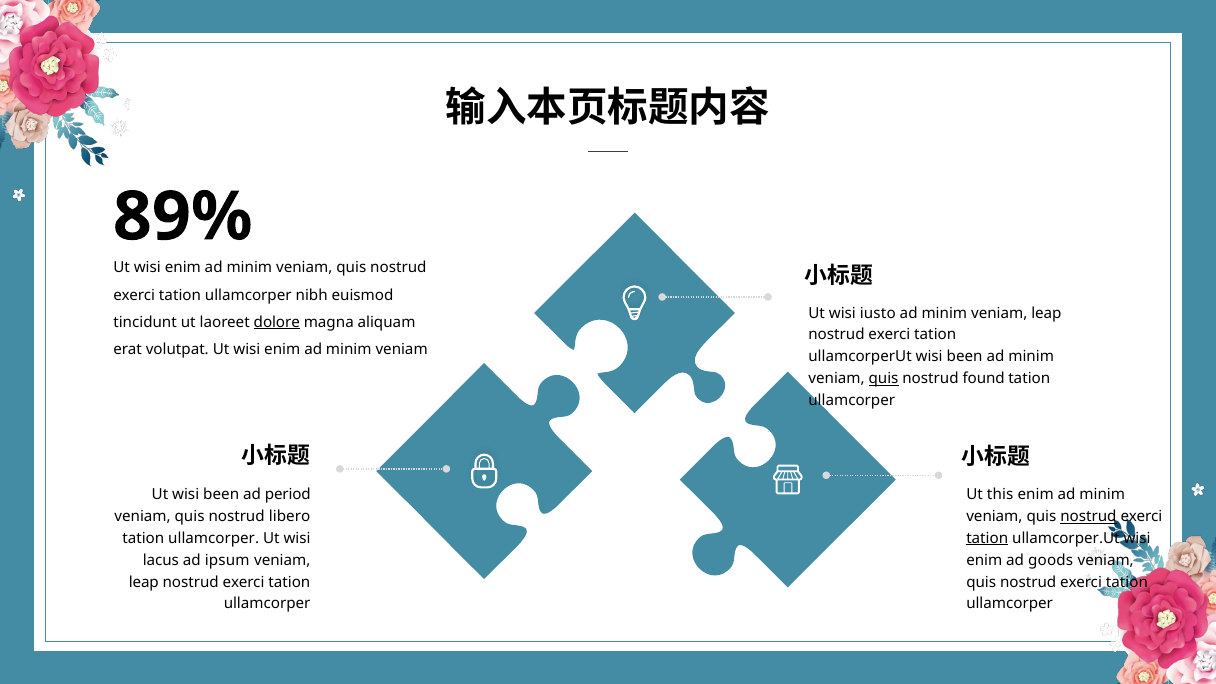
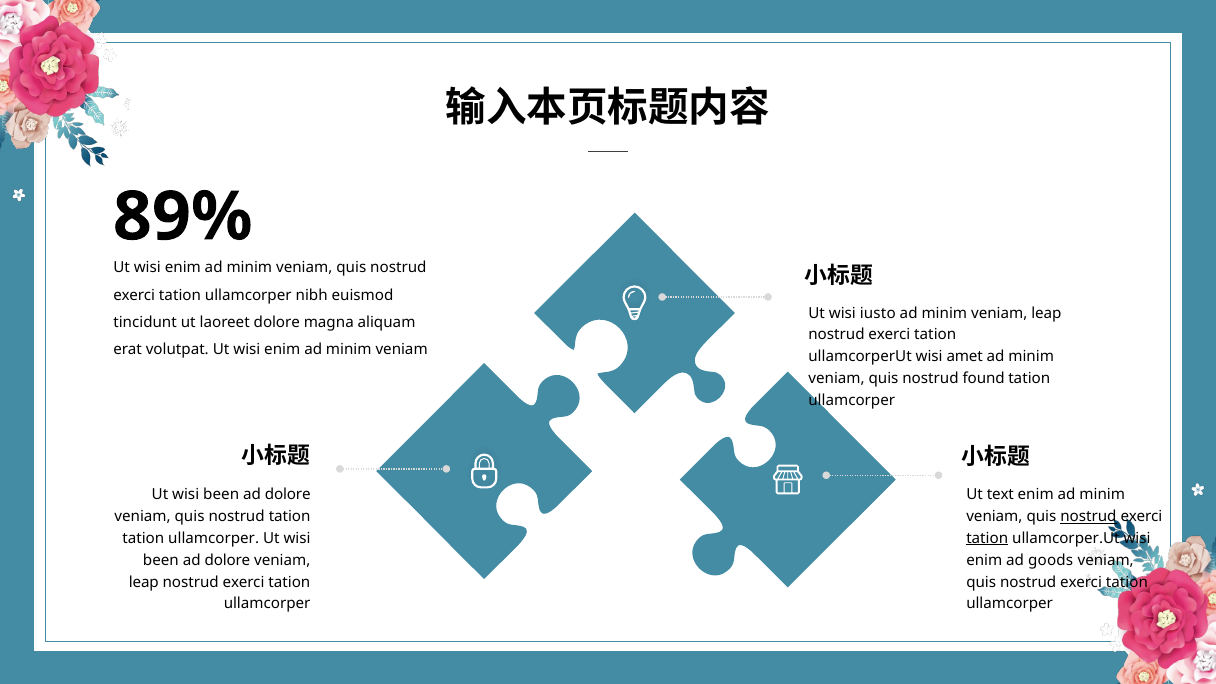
dolore underline: present -> none (277, 322)
ullamcorperUt wisi been: been -> amet (965, 357)
quis underline: present -> none (884, 379)
period: period -> dolore (288, 495)
this: this -> text (1000, 495)
nostrud libero: libero -> tation (290, 516)
lacus: lacus -> been (161, 560)
ipsum: ipsum -> dolore (227, 560)
